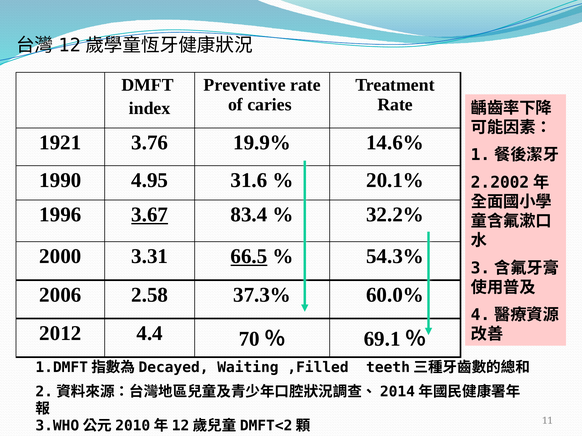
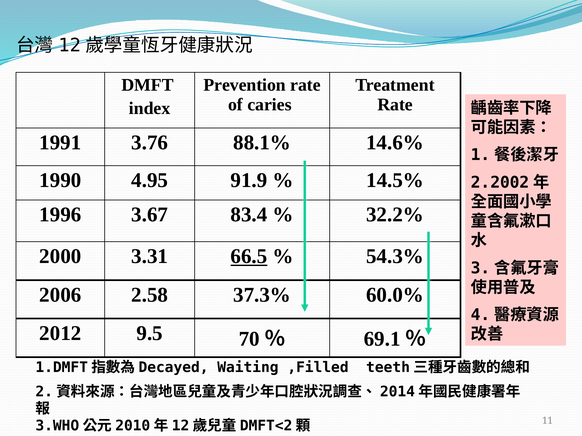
Preventive: Preventive -> Prevention (245, 85)
1921: 1921 -> 1991 (60, 143)
19.9%: 19.9% -> 88.1% (262, 143)
31.6: 31.6 -> 91.9 (249, 180)
20.1%: 20.1% -> 14.5% (395, 180)
3.67 underline: present -> none (150, 215)
4.4: 4.4 -> 9.5 (150, 334)
